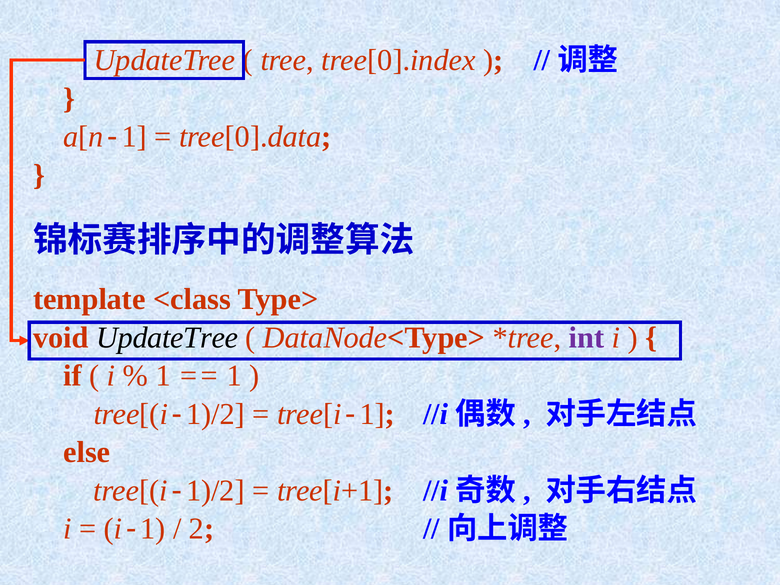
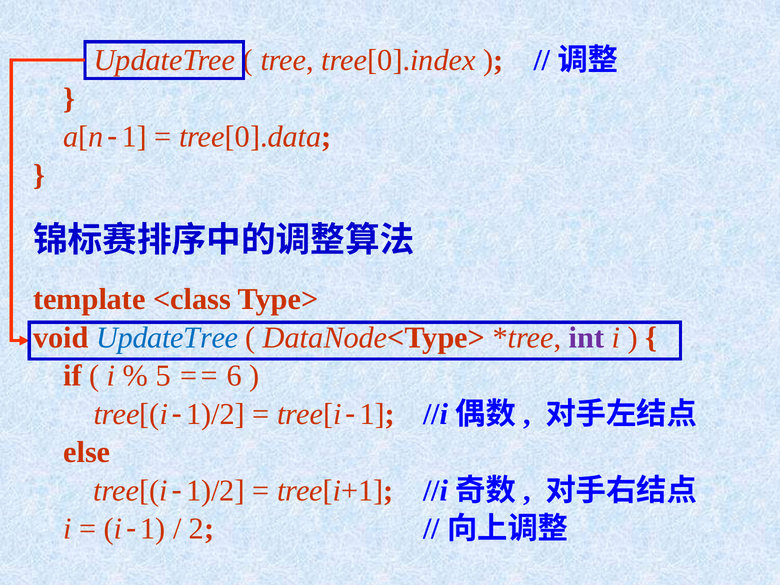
UpdateTree colour: black -> blue (167, 338)
1: 1 -> 5 (163, 376)
1: 1 -> 6 (234, 376)
